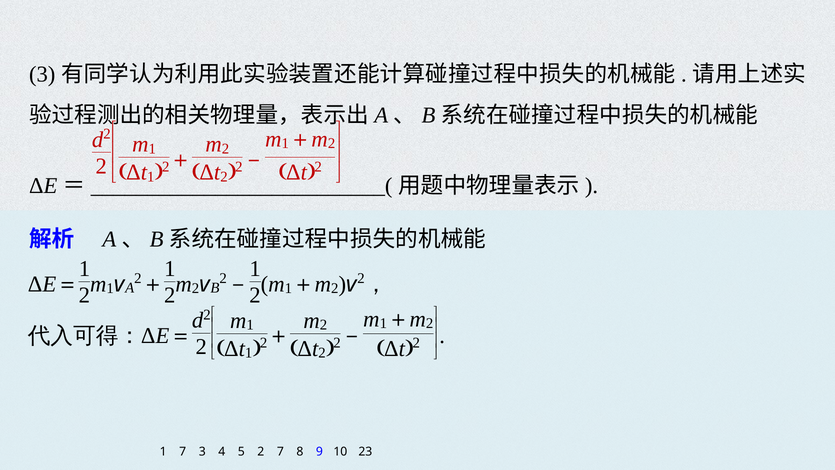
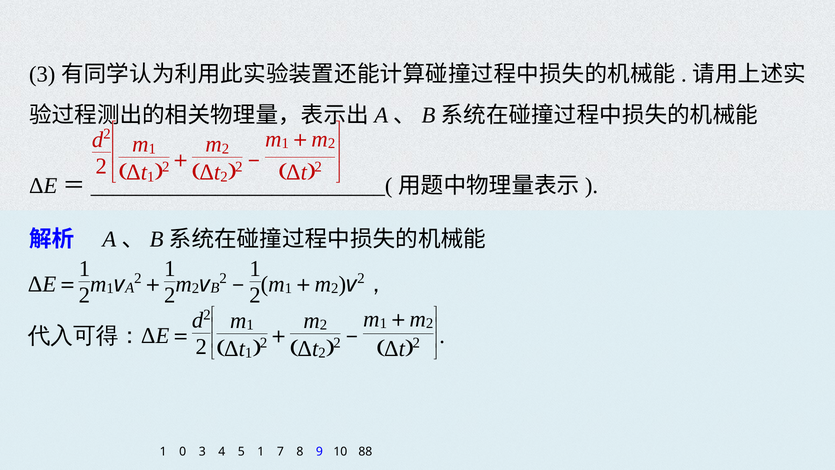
1 7: 7 -> 0 (183, 451)
5 2: 2 -> 1 (261, 451)
23: 23 -> 88 (365, 451)
